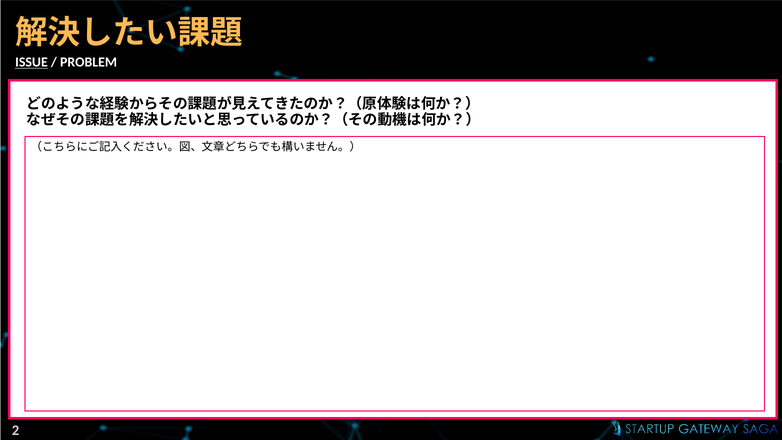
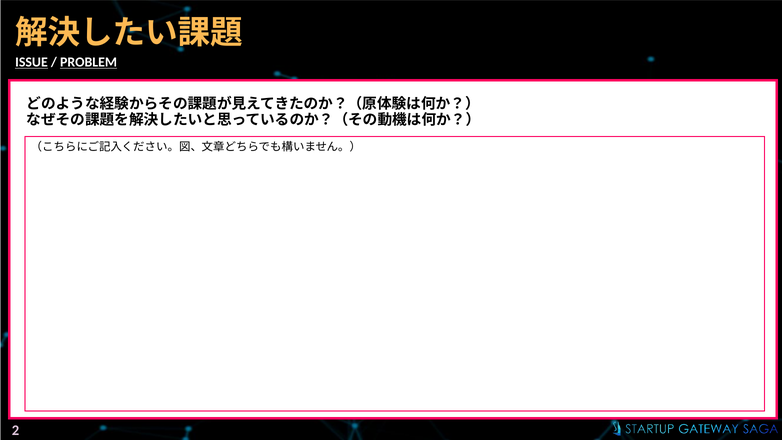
PROBLEM underline: none -> present (89, 62)
